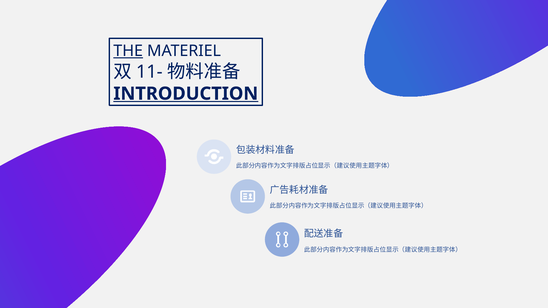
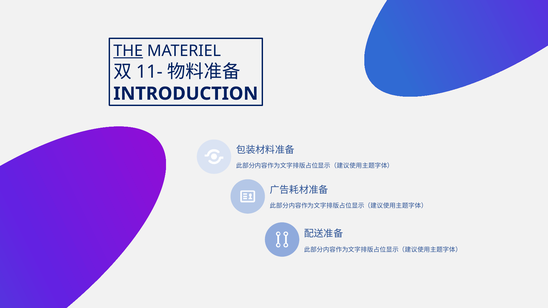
INTRODUCTION underline: present -> none (186, 94)
